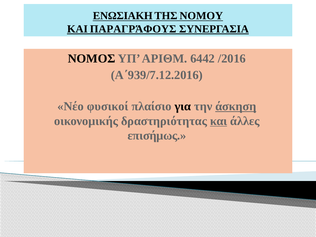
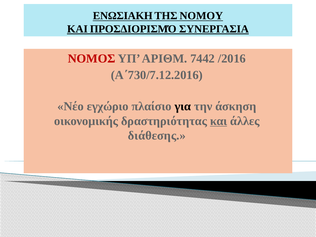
ΠΑΡΑΓΡΆΦΟΥΣ: ΠΑΡΑΓΡΆΦΟΥΣ -> ΠΡΟΣΔΙΟΡΙΣΜΌ (133, 29)
NOMOΣ colour: black -> red (92, 59)
6442: 6442 -> 7442 (203, 59)
Α΄939/7.12.2016: Α΄939/7.12.2016 -> Α΄730/7.12.2016 (157, 75)
φυσικοί: φυσικοί -> εγχώριο (108, 106)
άσκηση underline: present -> none (236, 106)
επισήμως: επισήμως -> διάθεσης (157, 136)
